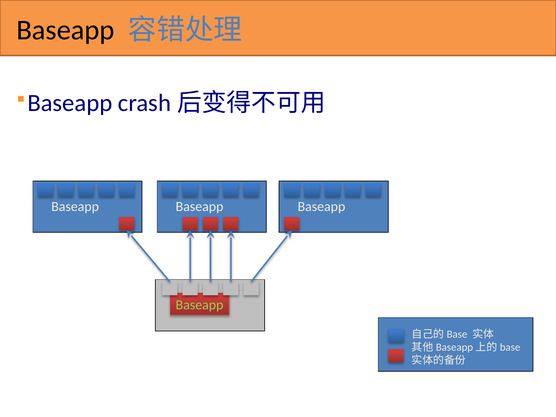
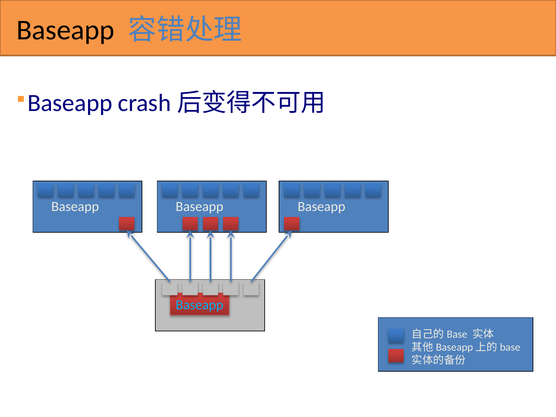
Baseapp colour: light green -> light blue (200, 305)
